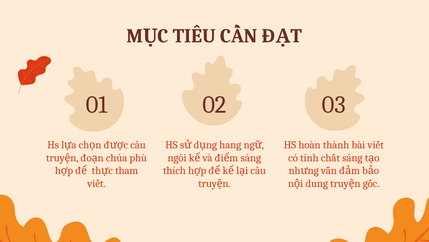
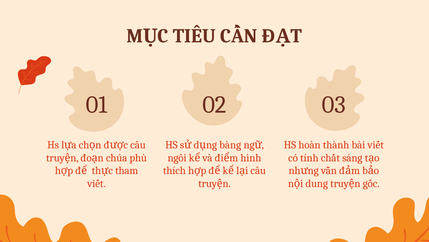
hang: hang -> bàng (230, 145)
sáng: sáng -> hình (251, 157)
